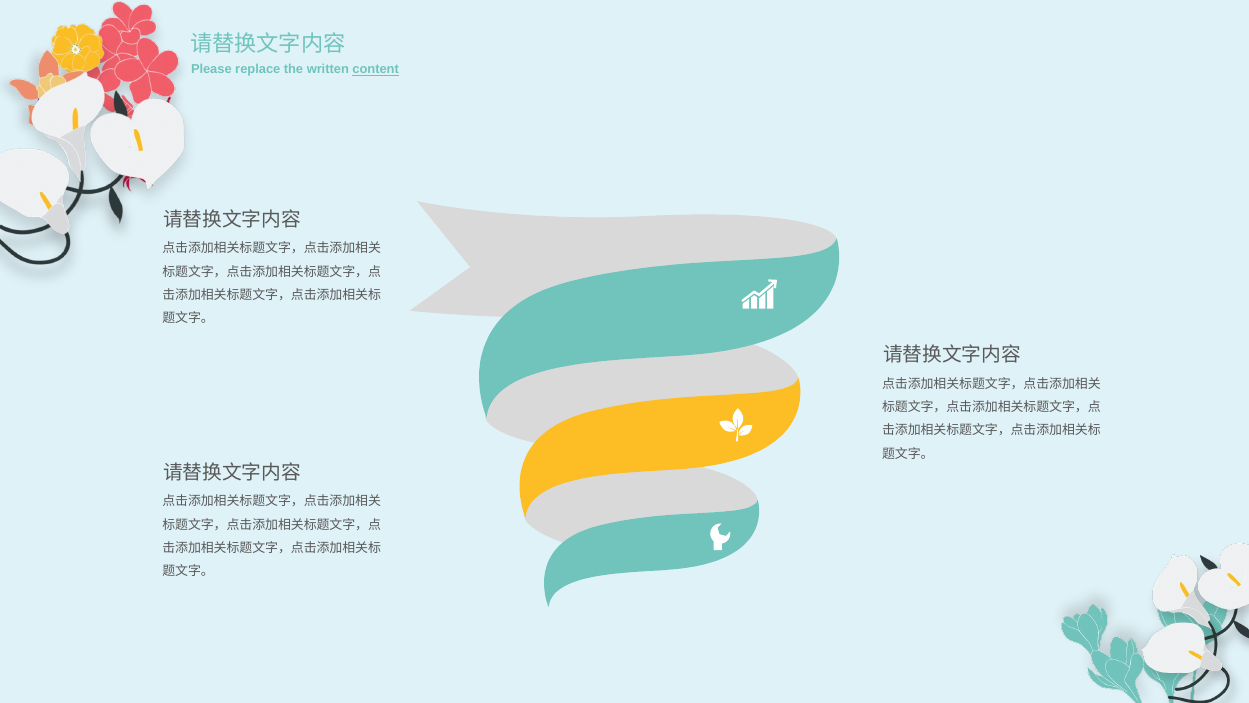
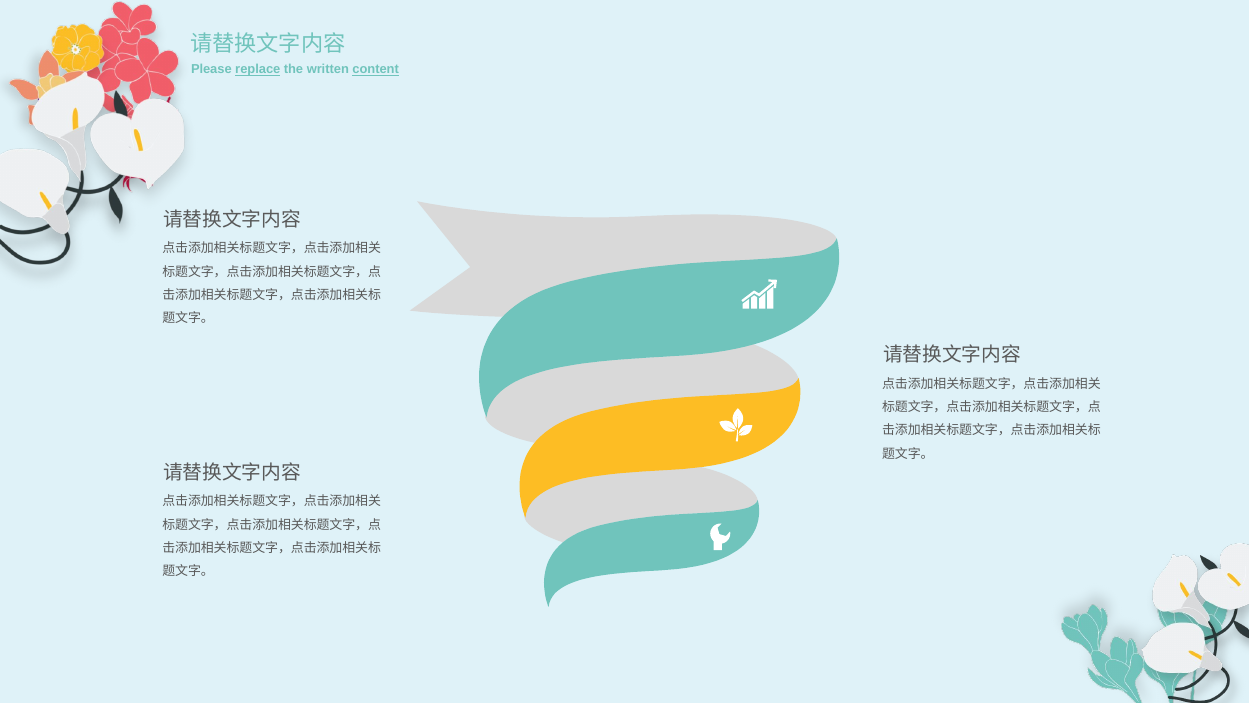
replace underline: none -> present (258, 69)
